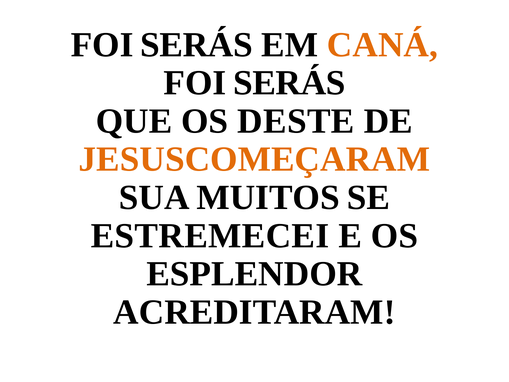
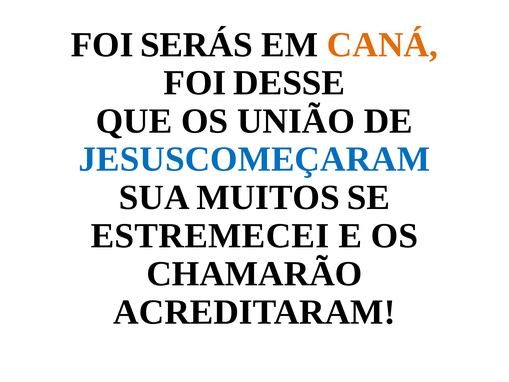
SERÁS: SERÁS -> DESSE (289, 83)
DESTE: DESTE -> UNIÃO (296, 121)
JESUSCOMEÇARAM colour: orange -> blue (254, 159)
ESPLENDOR: ESPLENDOR -> CHAMARÃO (254, 274)
